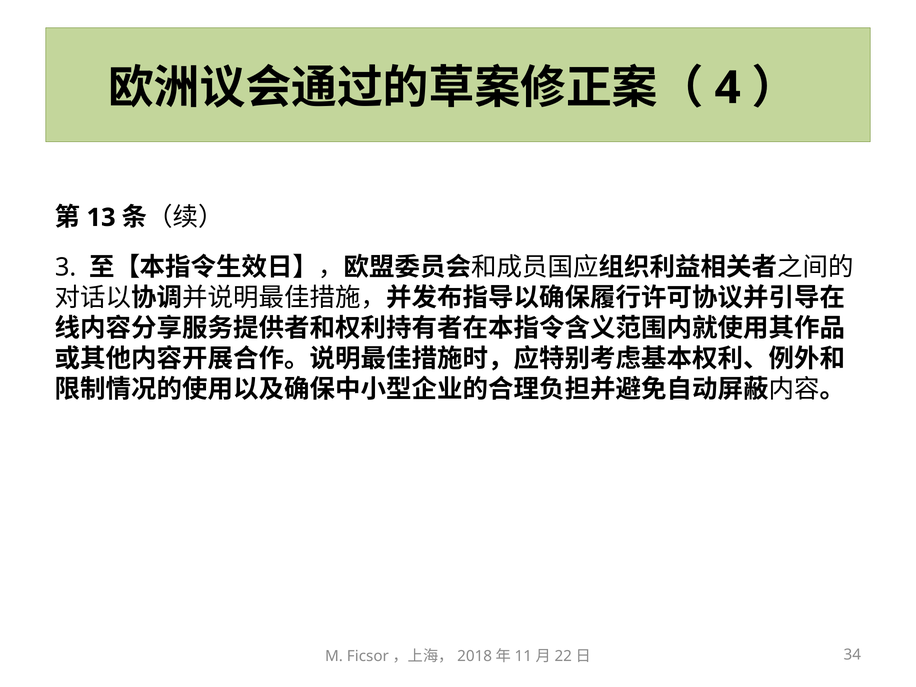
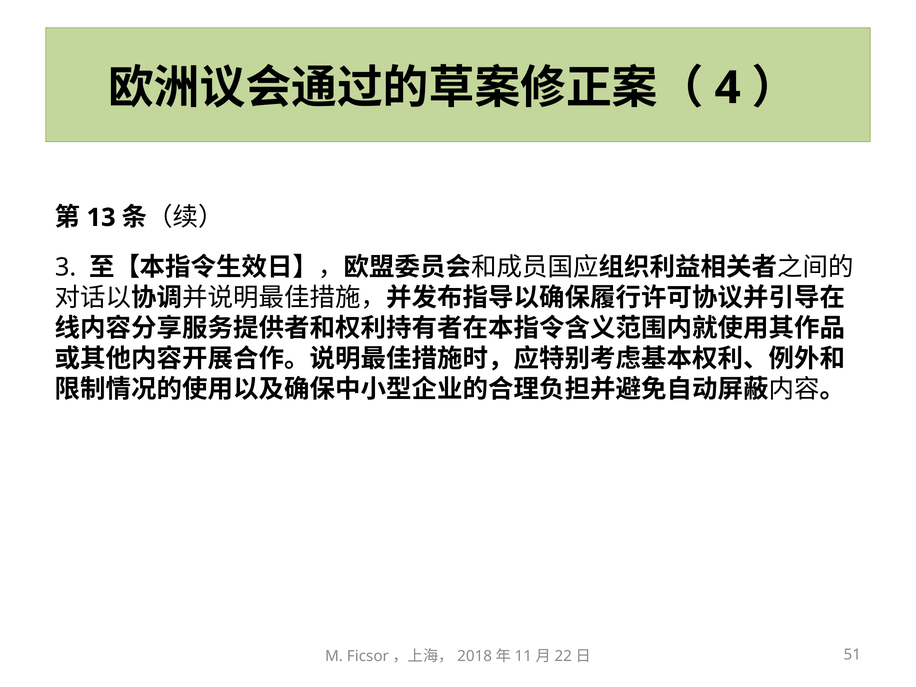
34: 34 -> 51 (852, 655)
